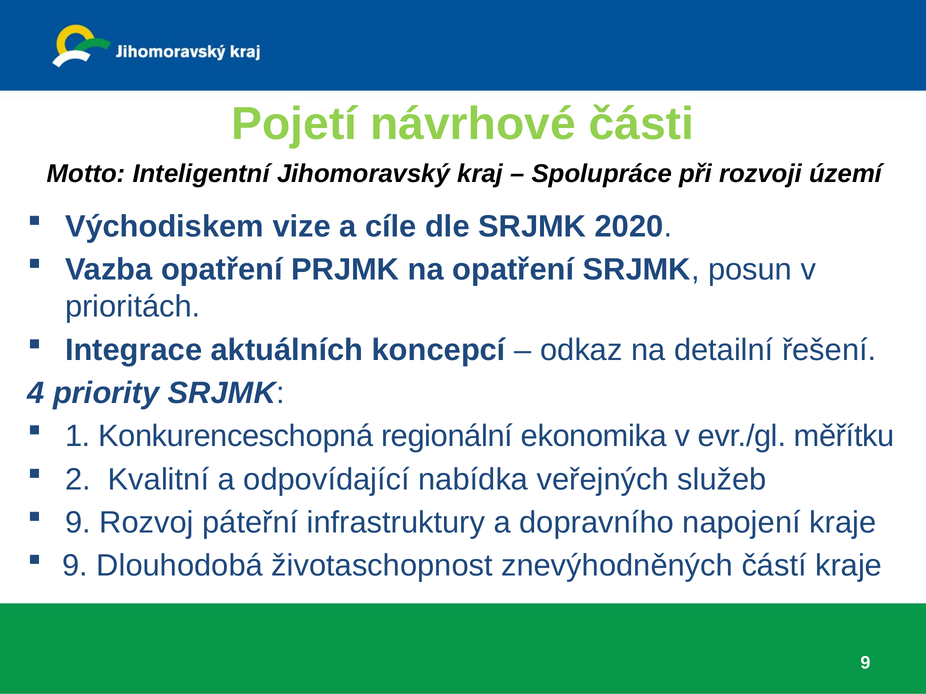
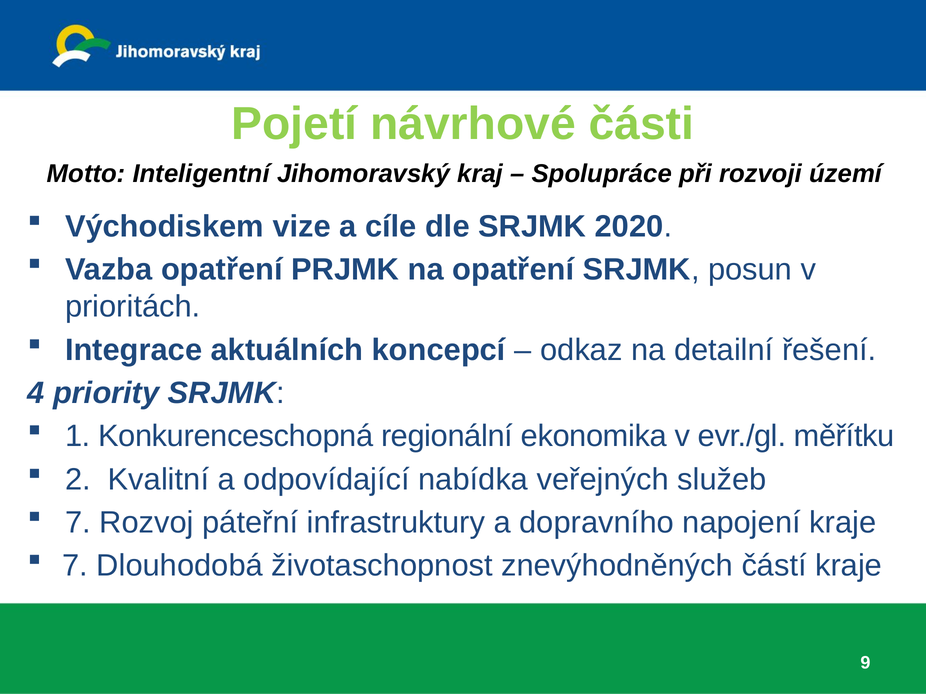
9: 9 -> 7 (78, 523)
9: 9 -> 7 (75, 566)
